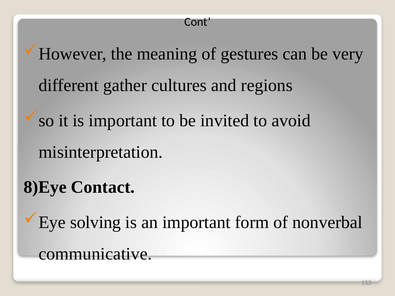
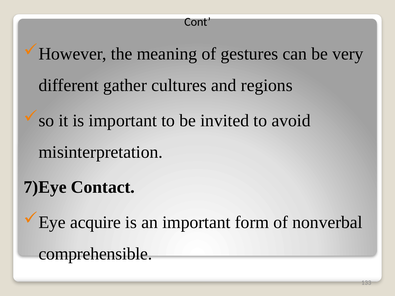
8)Eye: 8)Eye -> 7)Eye (45, 187)
solving: solving -> acquire (96, 222)
communicative: communicative -> comprehensible (95, 254)
